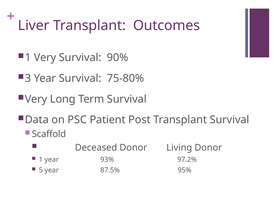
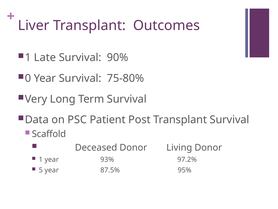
1 Very: Very -> Late (45, 57)
3: 3 -> 0 (28, 78)
